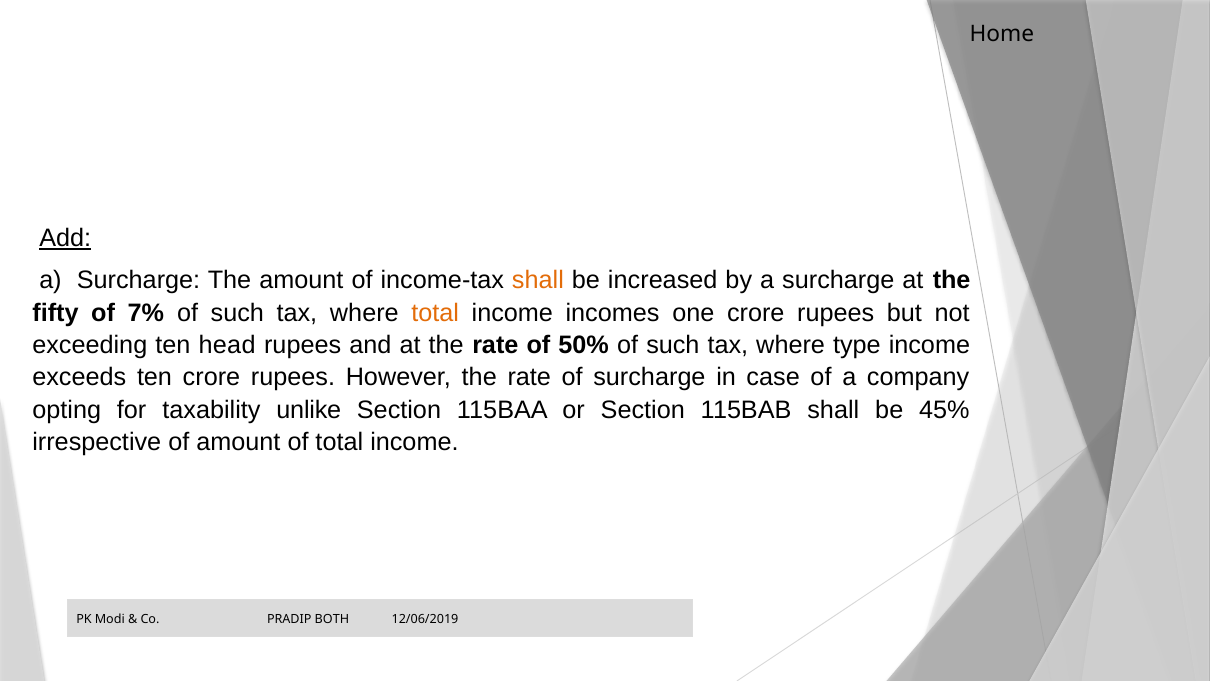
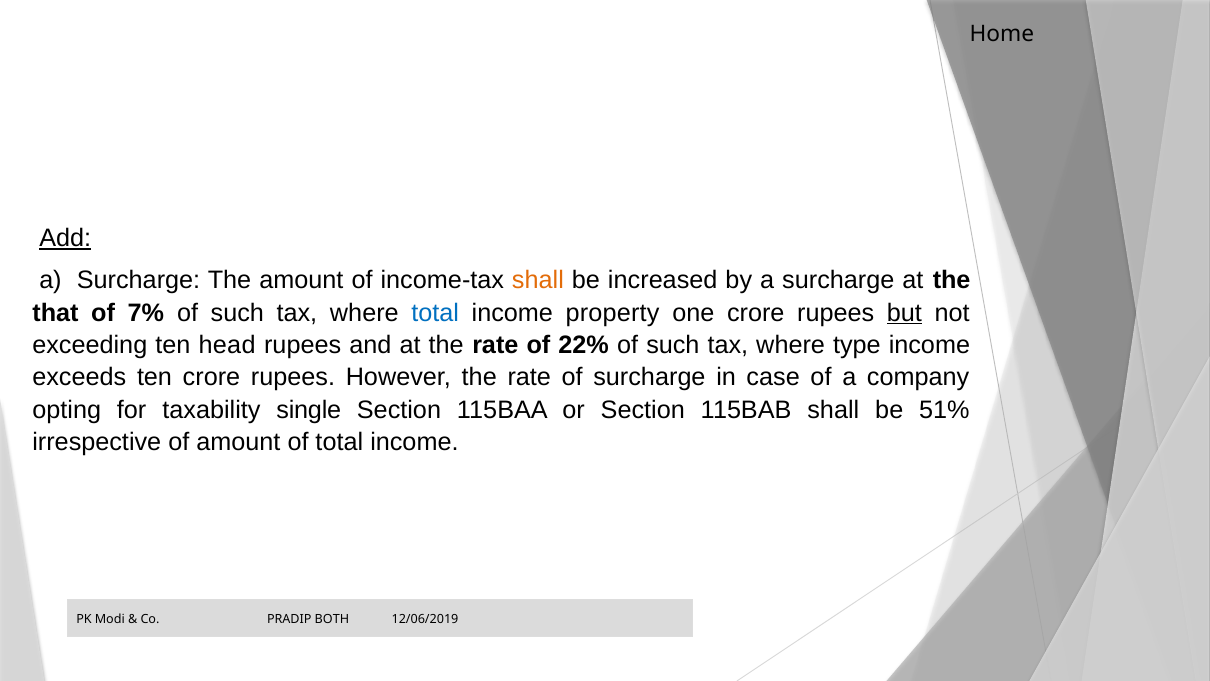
fifty: fifty -> that (55, 313)
total colour: orange -> blue (435, 313)
incomes: incomes -> property (613, 313)
but underline: none -> present (904, 313)
50%: 50% -> 22% (584, 345)
unlike: unlike -> single (309, 410)
45%: 45% -> 51% (944, 410)
